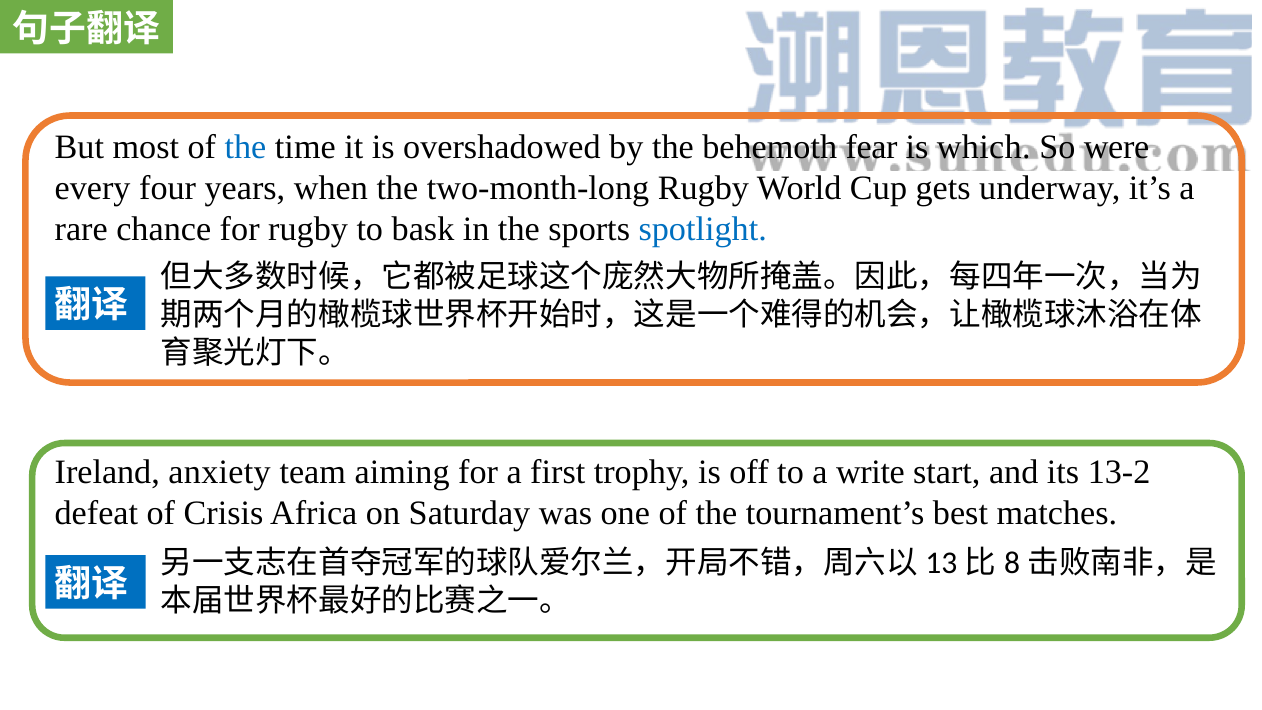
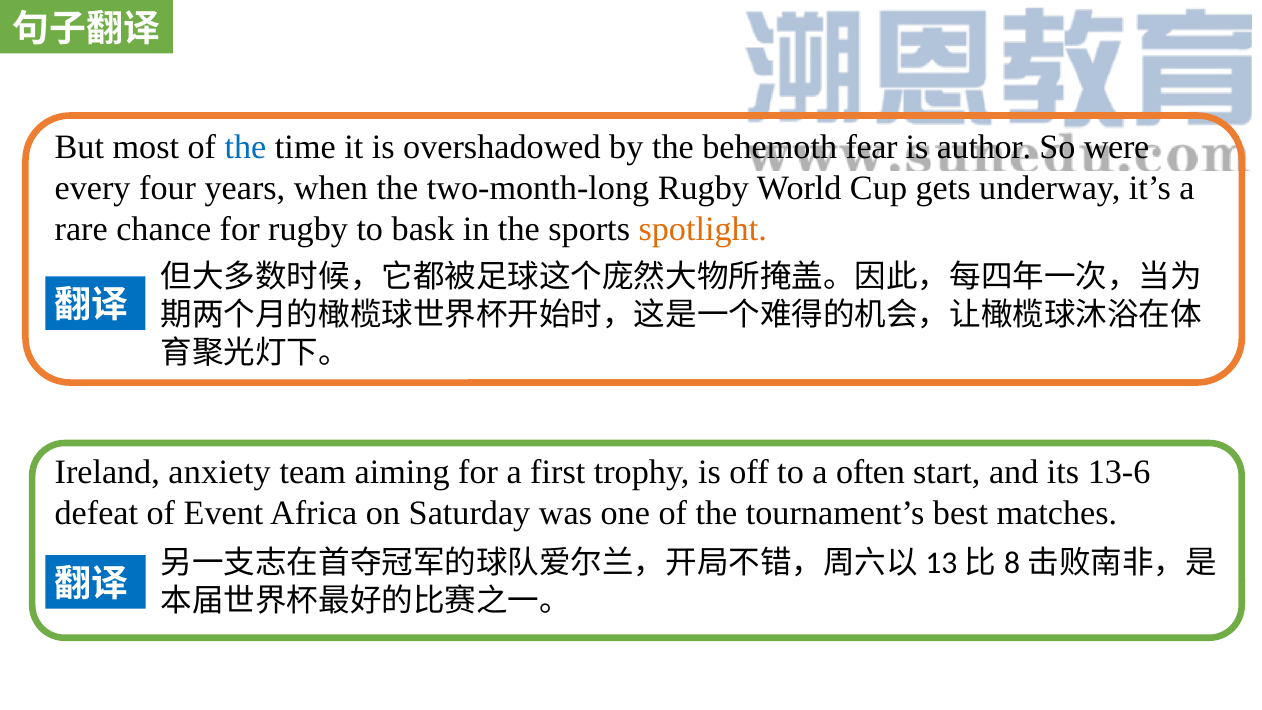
which: which -> author (984, 147)
spotlight colour: blue -> orange (703, 229)
write: write -> often (870, 473)
13-2: 13-2 -> 13-6 (1119, 473)
Crisis: Crisis -> Event (224, 514)
